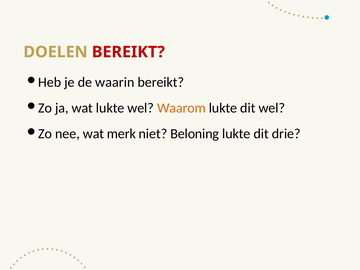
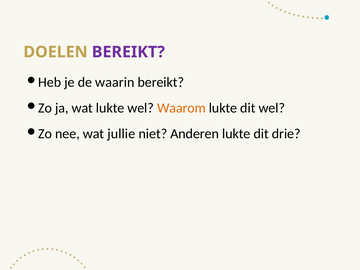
BEREIKT colour: red -> purple (128, 52)
merk: merk -> jullie (121, 134)
Beloning: Beloning -> Anderen (195, 134)
